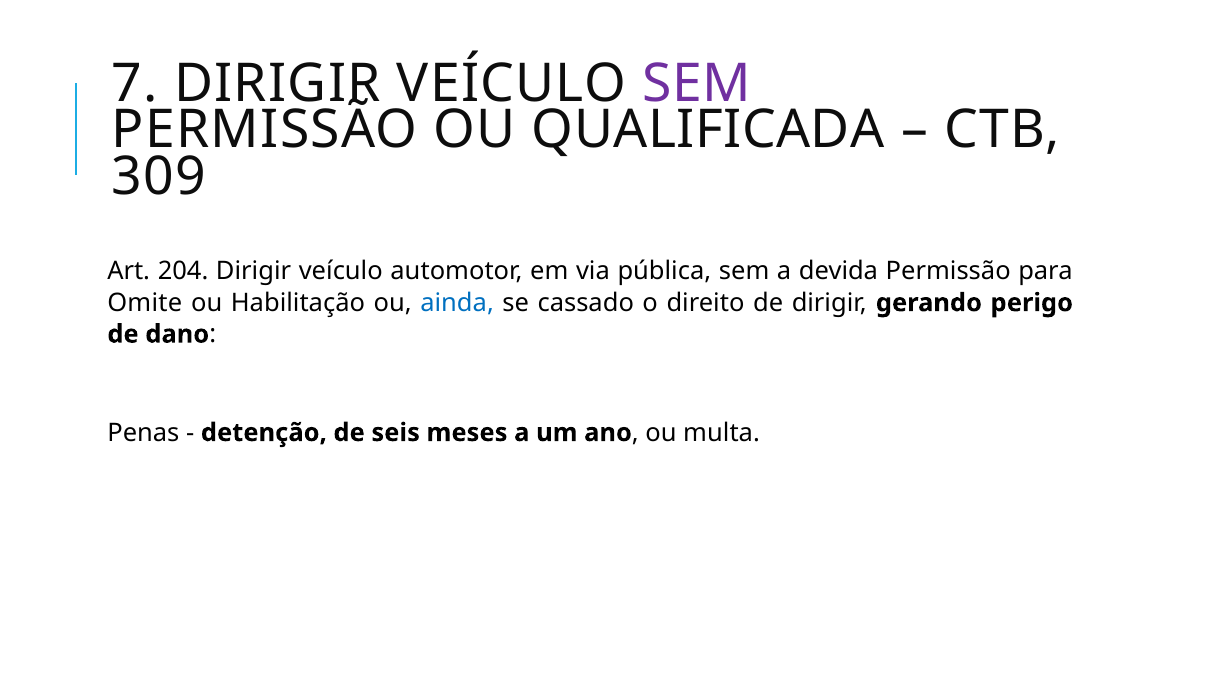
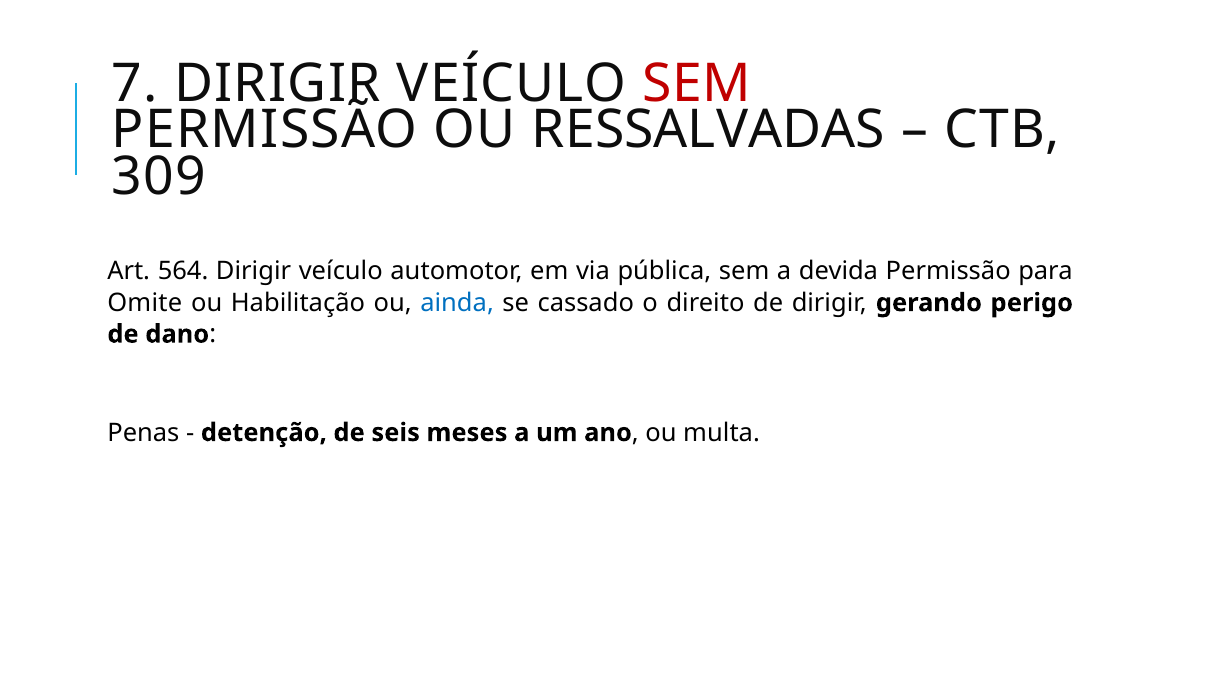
SEM colour: purple -> red (697, 84)
QUALIFICADA: QUALIFICADA -> RESSALVADAS (708, 130)
204: 204 -> 564 (183, 271)
